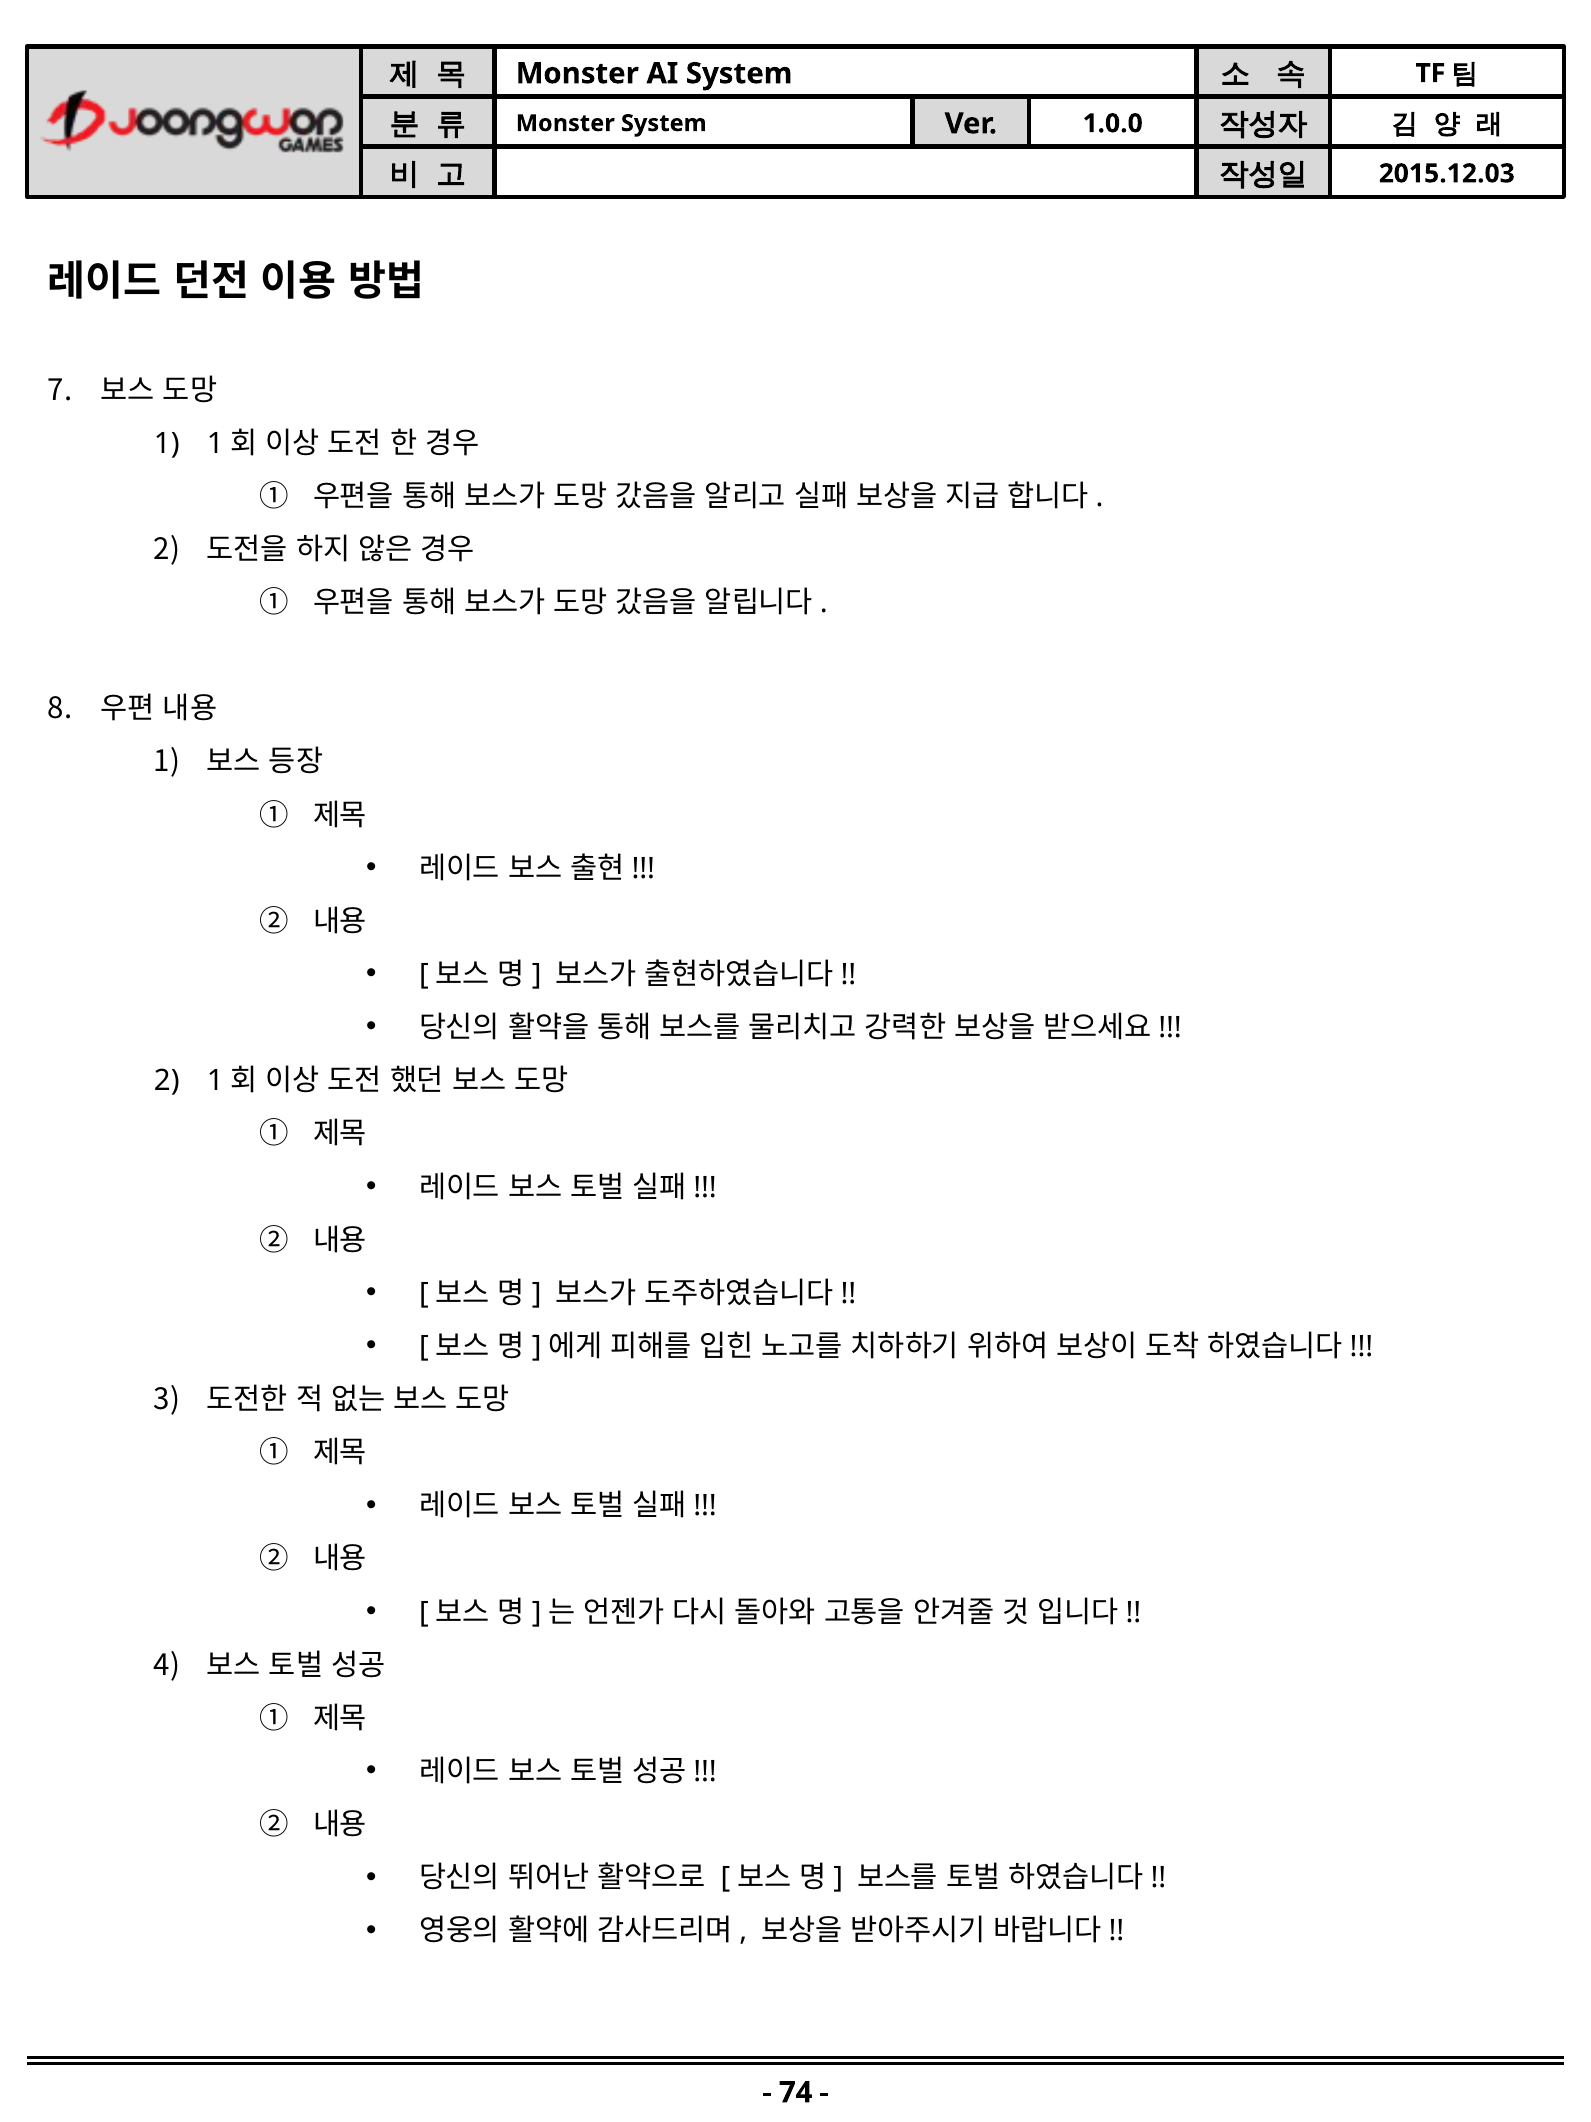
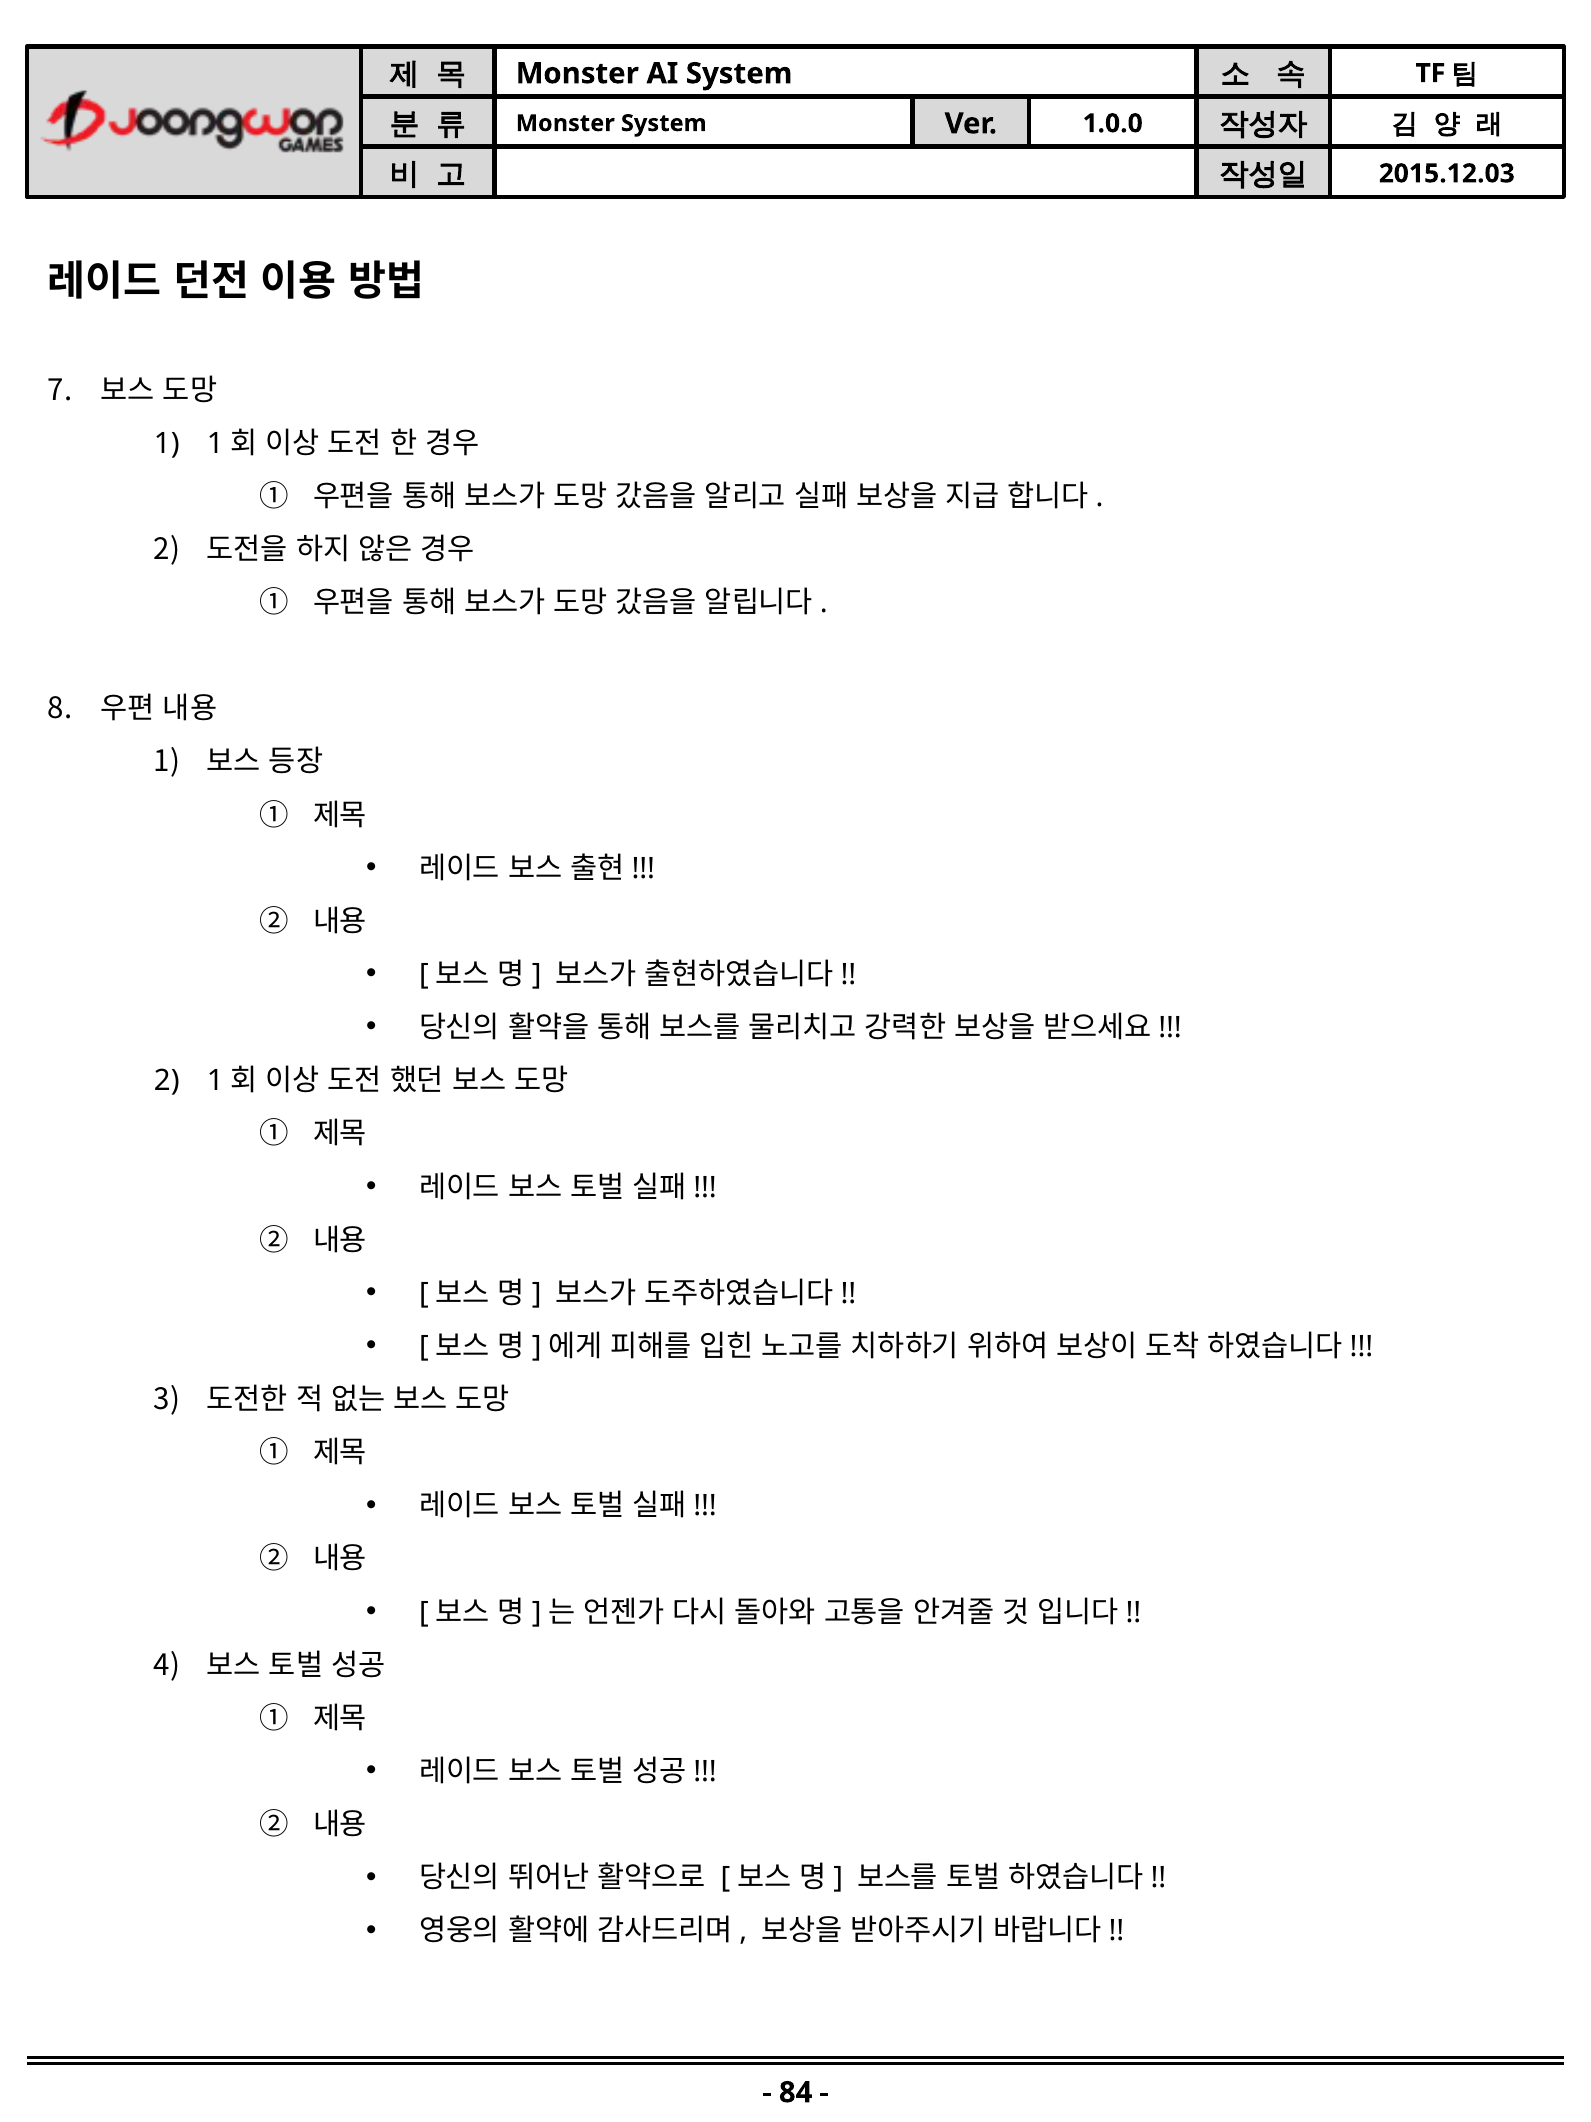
74: 74 -> 84 (796, 2092)
